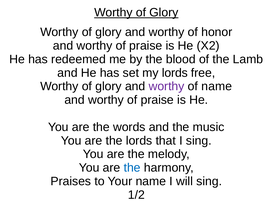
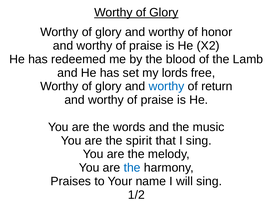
worthy colour: purple -> blue (167, 86)
of name: name -> return (217, 86)
the lords: lords -> spirit (139, 141)
